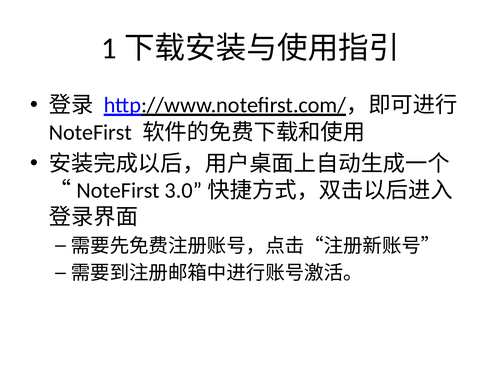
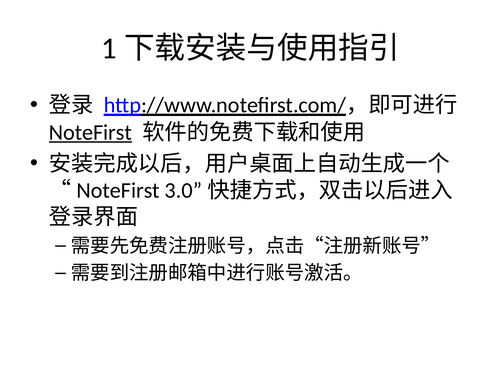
NoteFirst underline: none -> present (90, 132)
